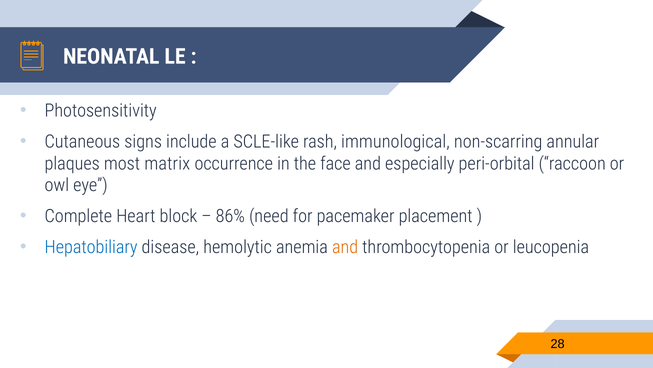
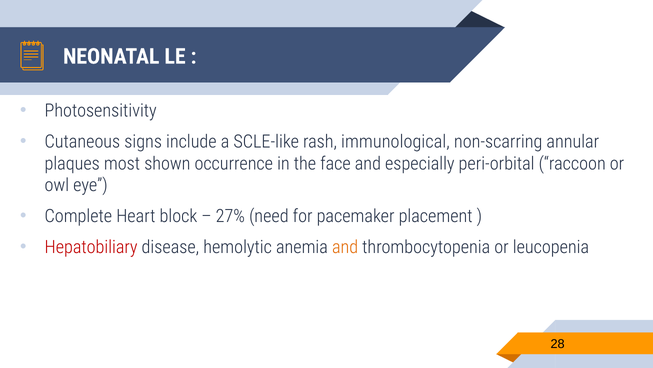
matrix: matrix -> shown (167, 163)
86%: 86% -> 27% (230, 216)
Hepatobiliary colour: blue -> red (91, 247)
